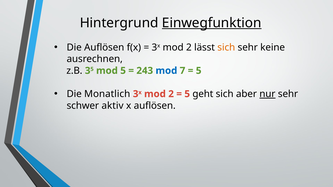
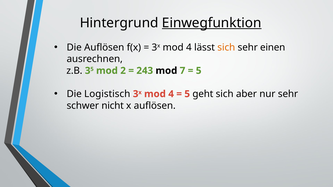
3x mod 2: 2 -> 4 (189, 47)
keine: keine -> einen (273, 47)
mod 5: 5 -> 2 (123, 71)
mod colour: blue -> black (166, 71)
Monatlich: Monatlich -> Logistisch (107, 94)
x mod 2: 2 -> 4 (171, 94)
nur underline: present -> none (267, 94)
aktiv: aktiv -> nicht (113, 106)
